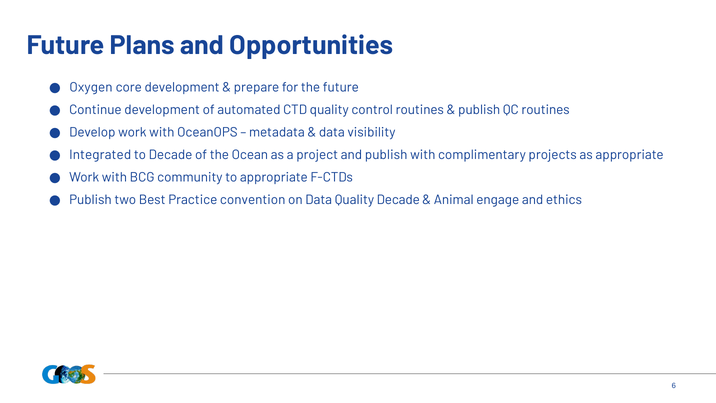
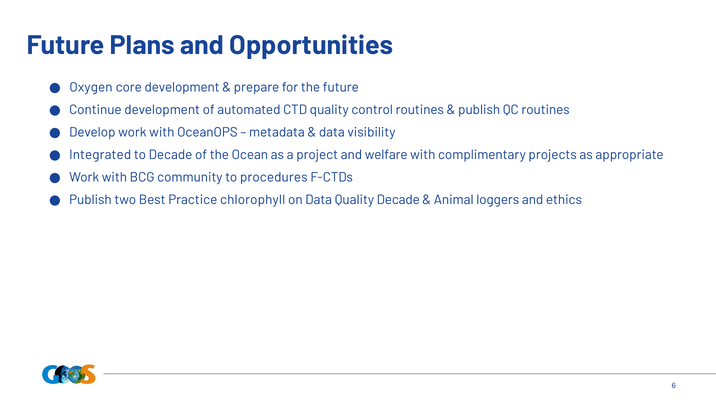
and publish: publish -> welfare (386, 155)
to appropriate: appropriate -> procedures (274, 177)
convention: convention -> chlorophyll (253, 199)
engage: engage -> loggers (498, 199)
